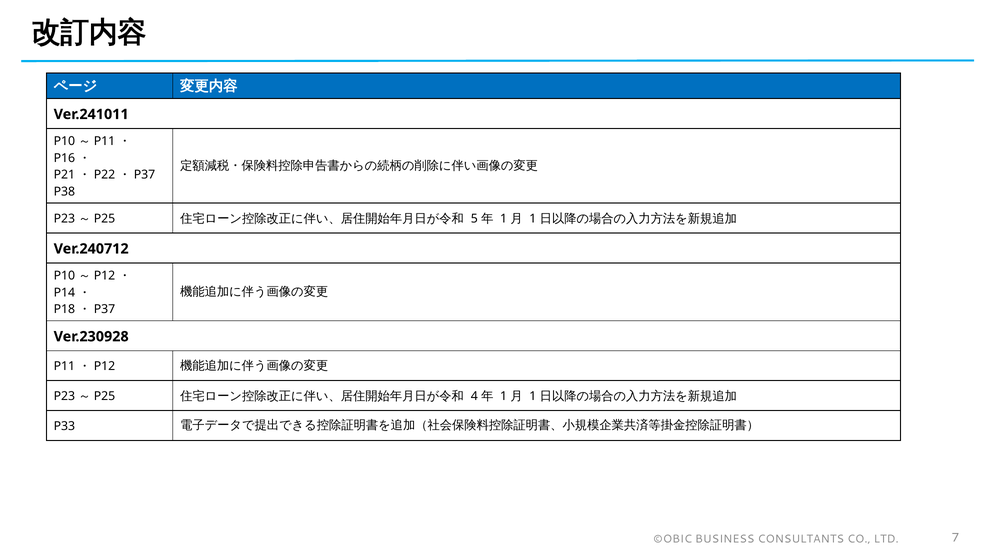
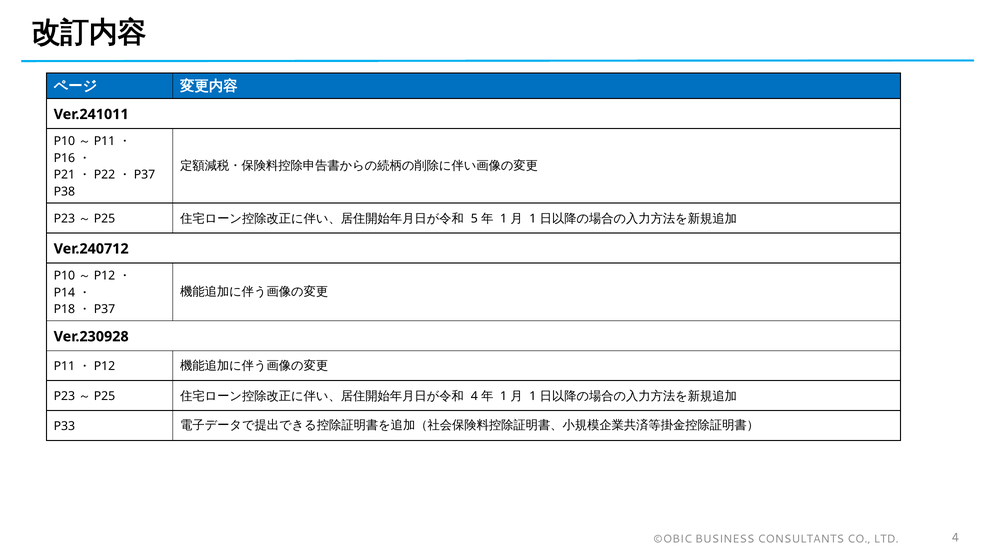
LTD 7: 7 -> 4 (955, 538)
